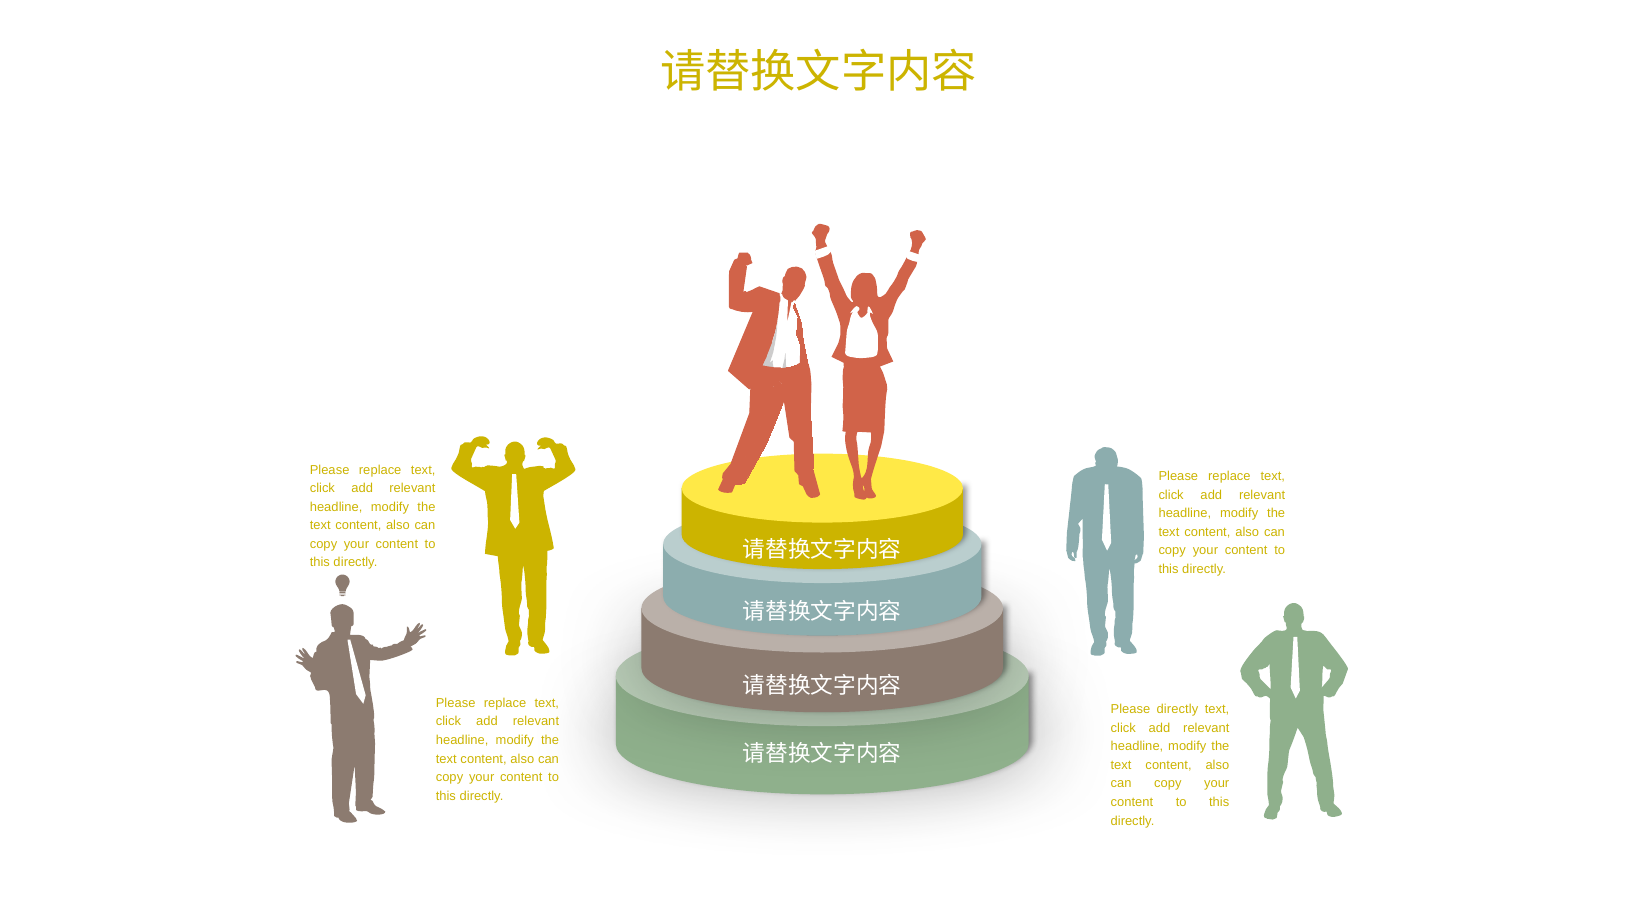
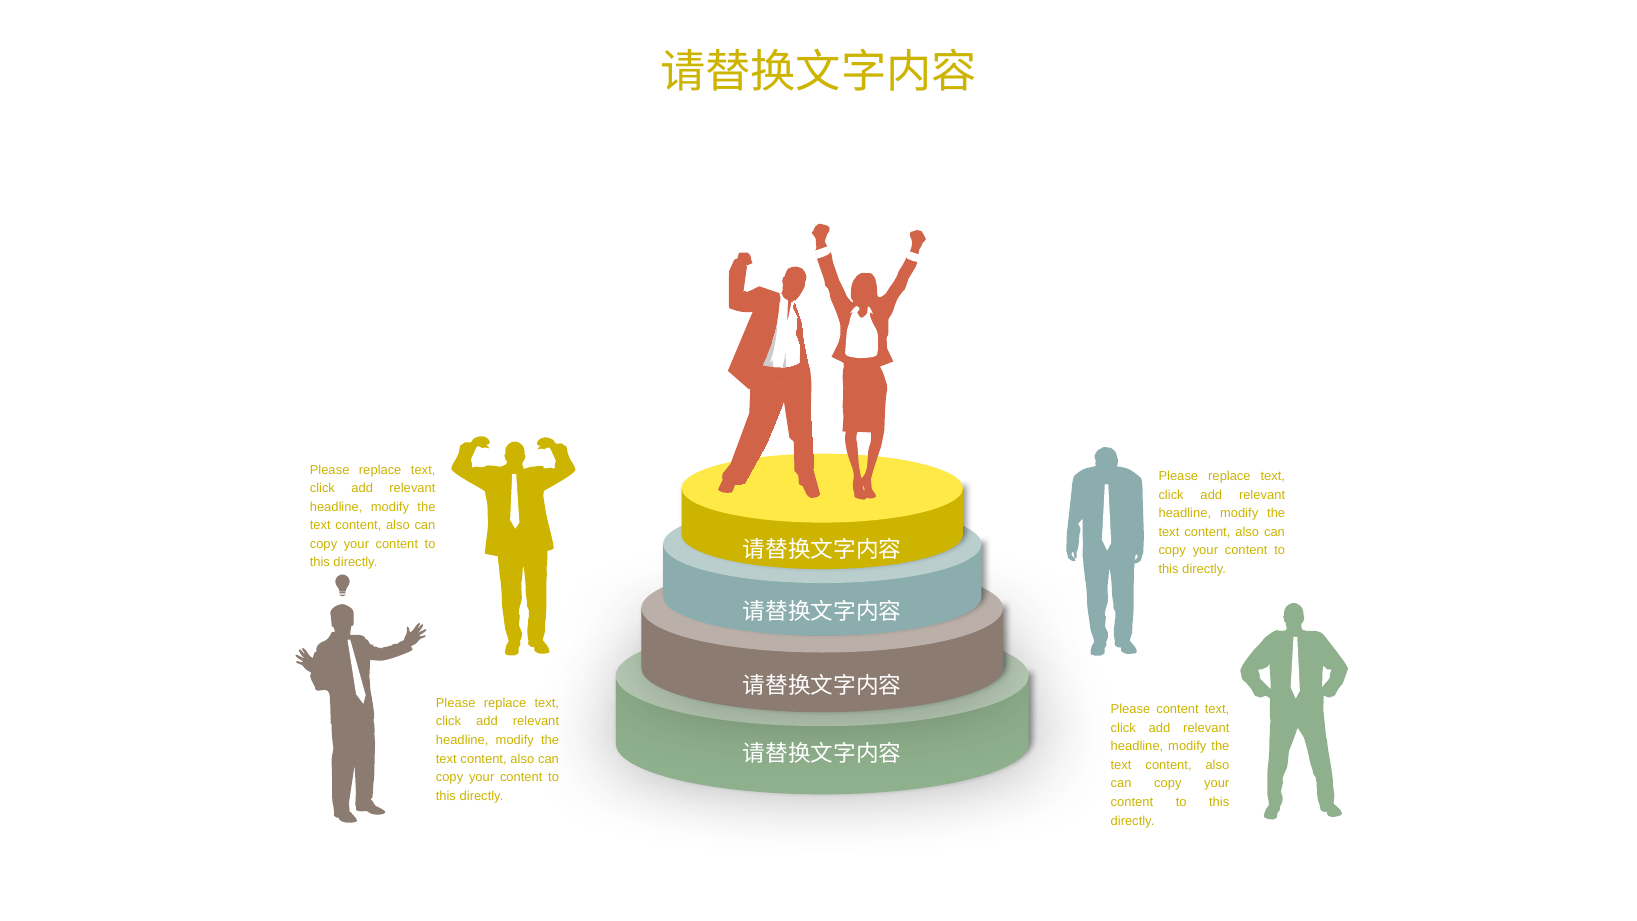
Please directly: directly -> content (1178, 709)
